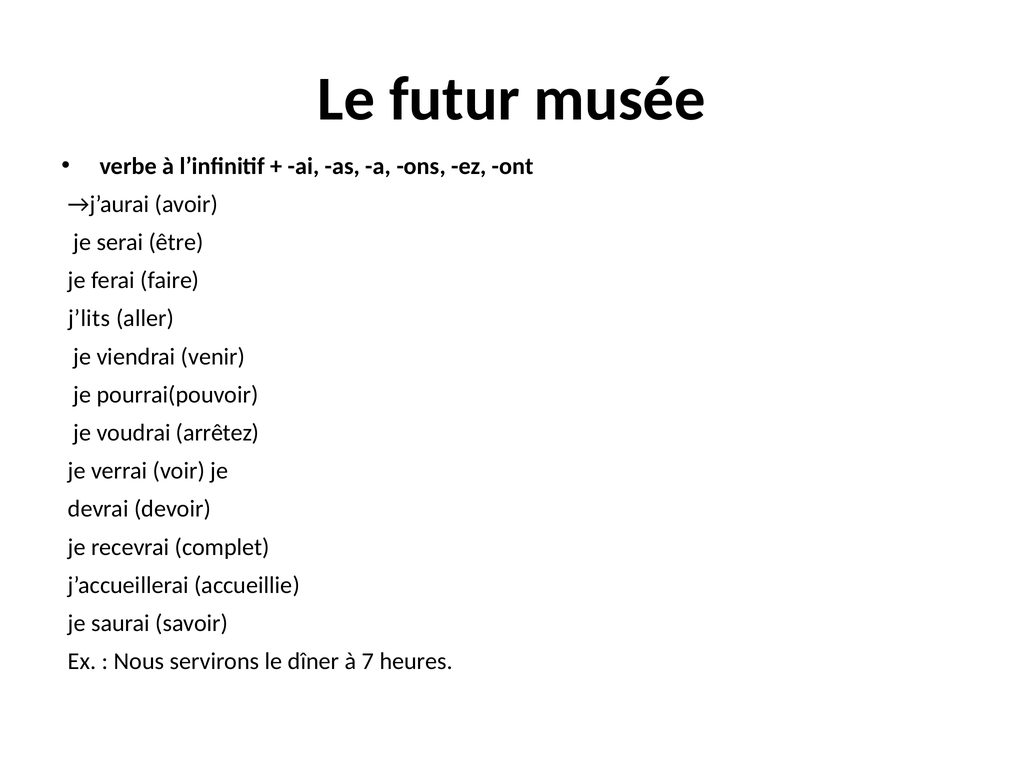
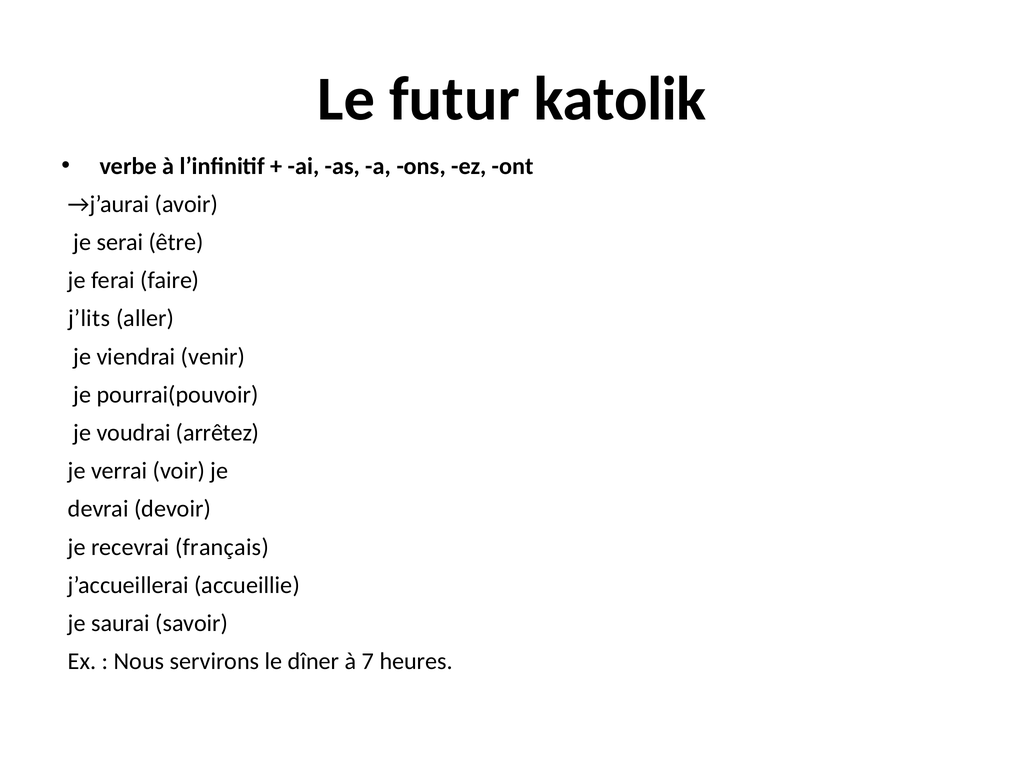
musée: musée -> katolik (620, 99)
complet: complet -> français (222, 547)
